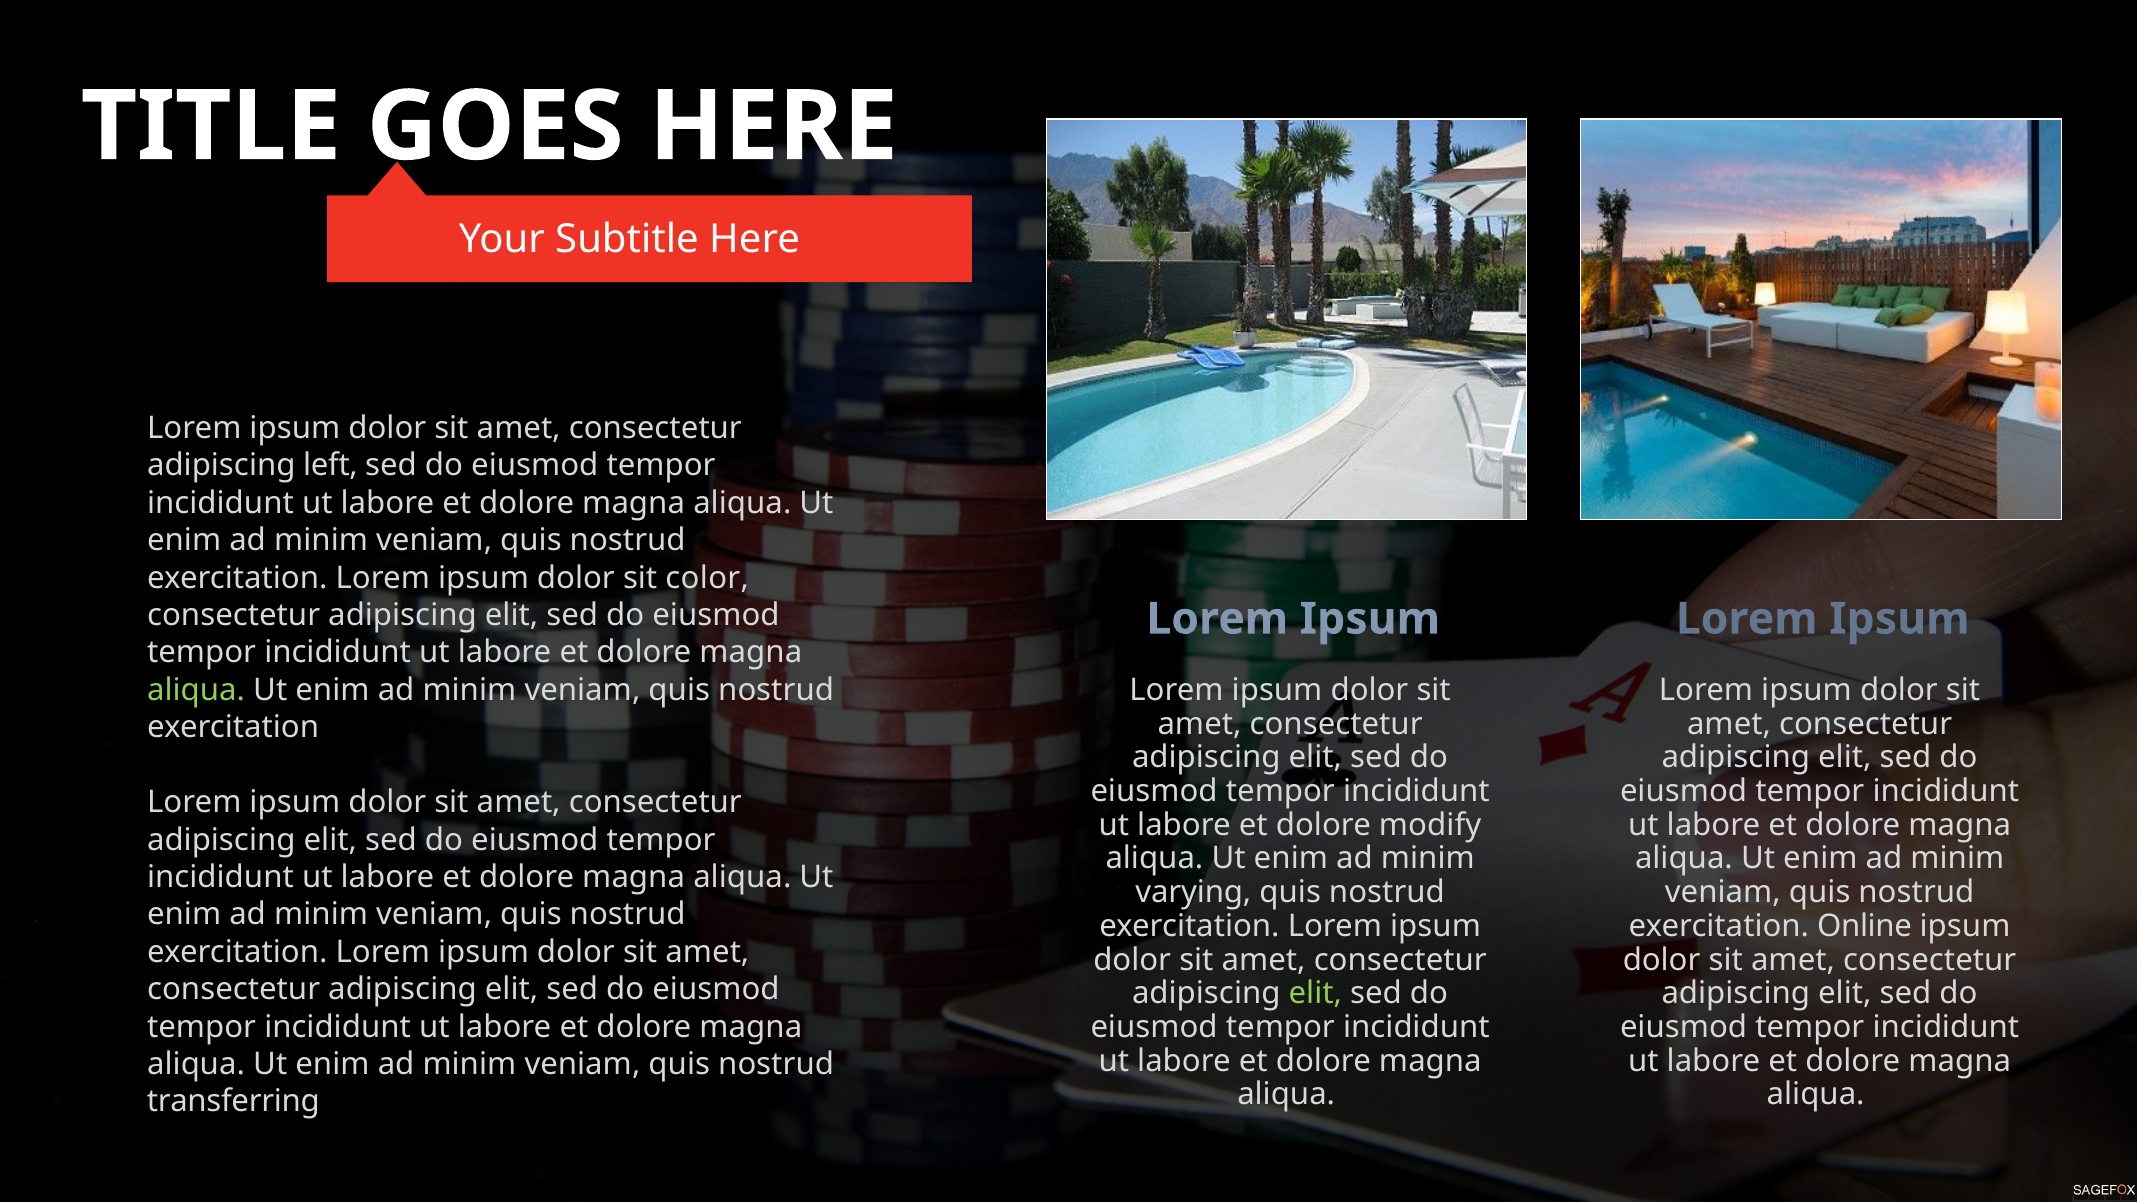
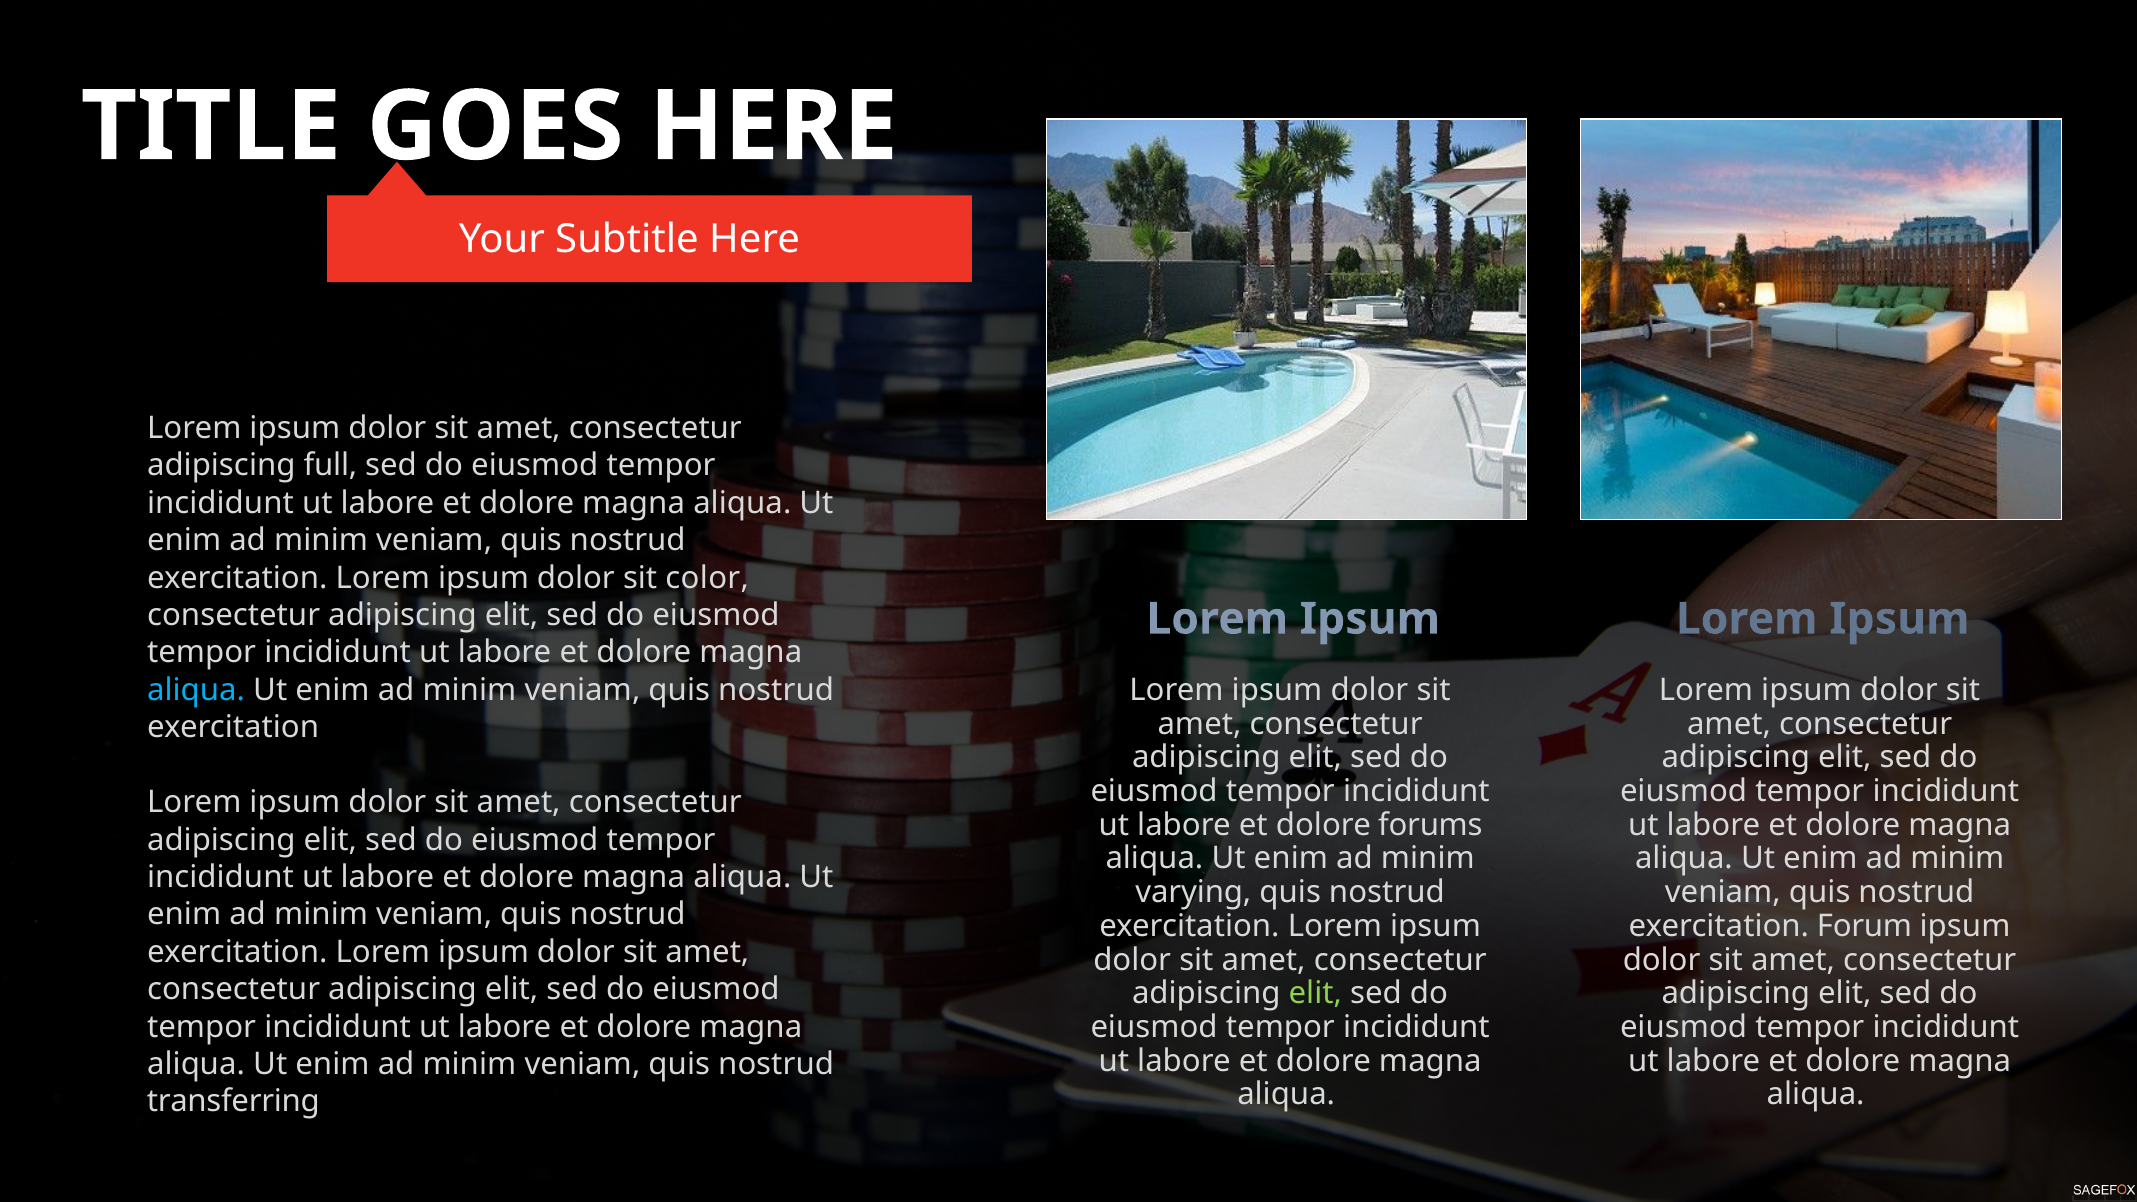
left: left -> full (330, 466)
aliqua colour: light green -> light blue (196, 690)
modify: modify -> forums (1430, 825)
Online: Online -> Forum (1865, 926)
